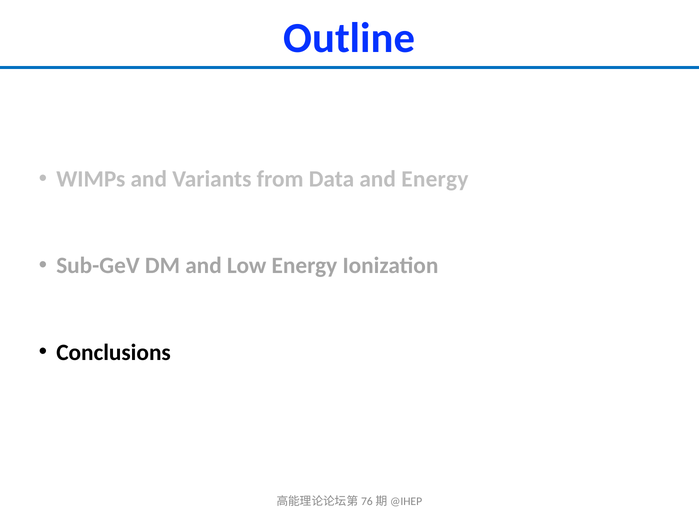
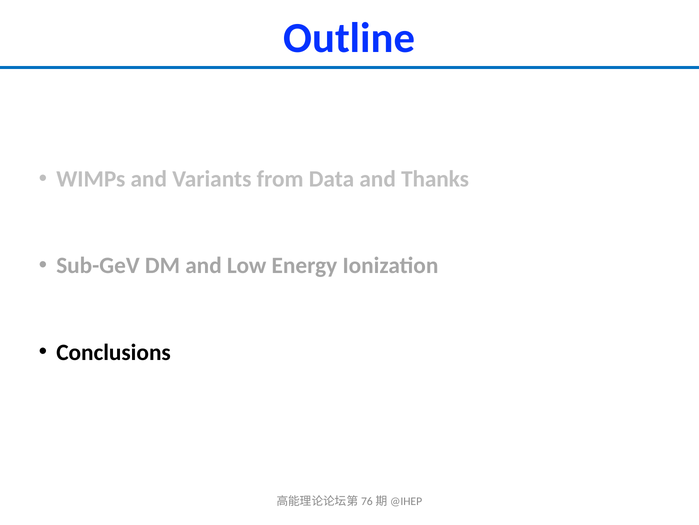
and Energy: Energy -> Thanks (435, 179)
